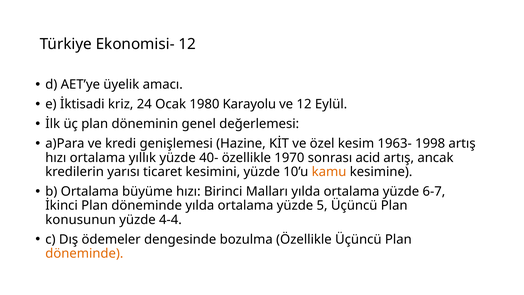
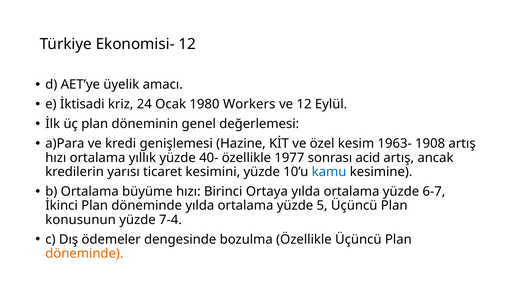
Karayolu: Karayolu -> Workers (249, 104)
1998: 1998 -> 1908 (430, 143)
1970: 1970 -> 1977 (289, 158)
kamu colour: orange -> blue (329, 172)
Malları: Malları -> Ortaya (267, 191)
4-4: 4-4 -> 7-4 (170, 220)
